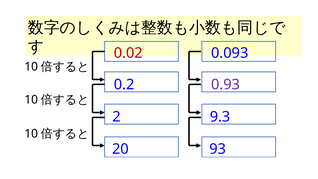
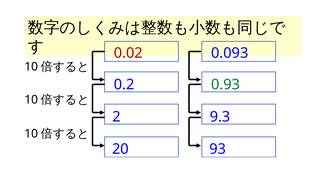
0.93 colour: purple -> green (226, 84)
